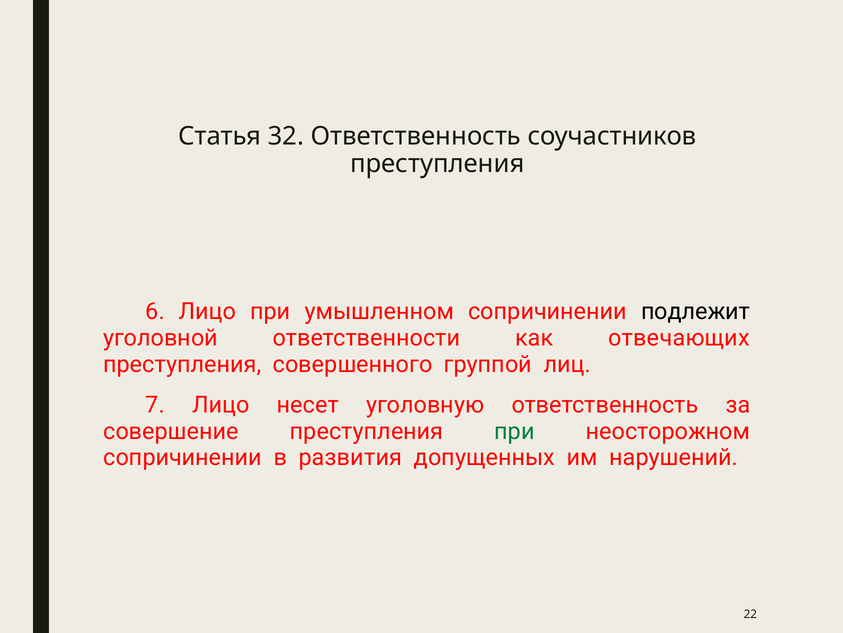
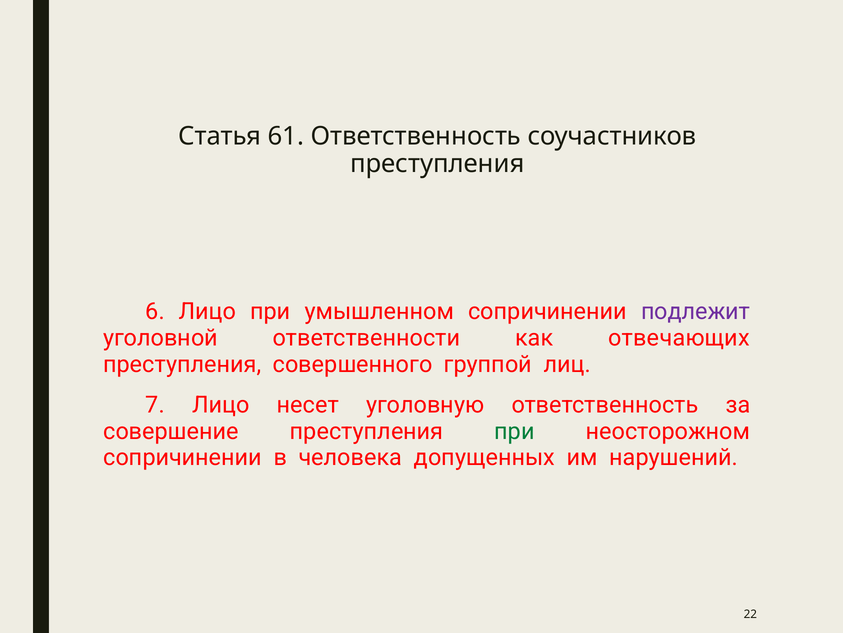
32: 32 -> 61 (286, 136)
подлежит colour: black -> purple (696, 311)
развития: развития -> человека (350, 457)
